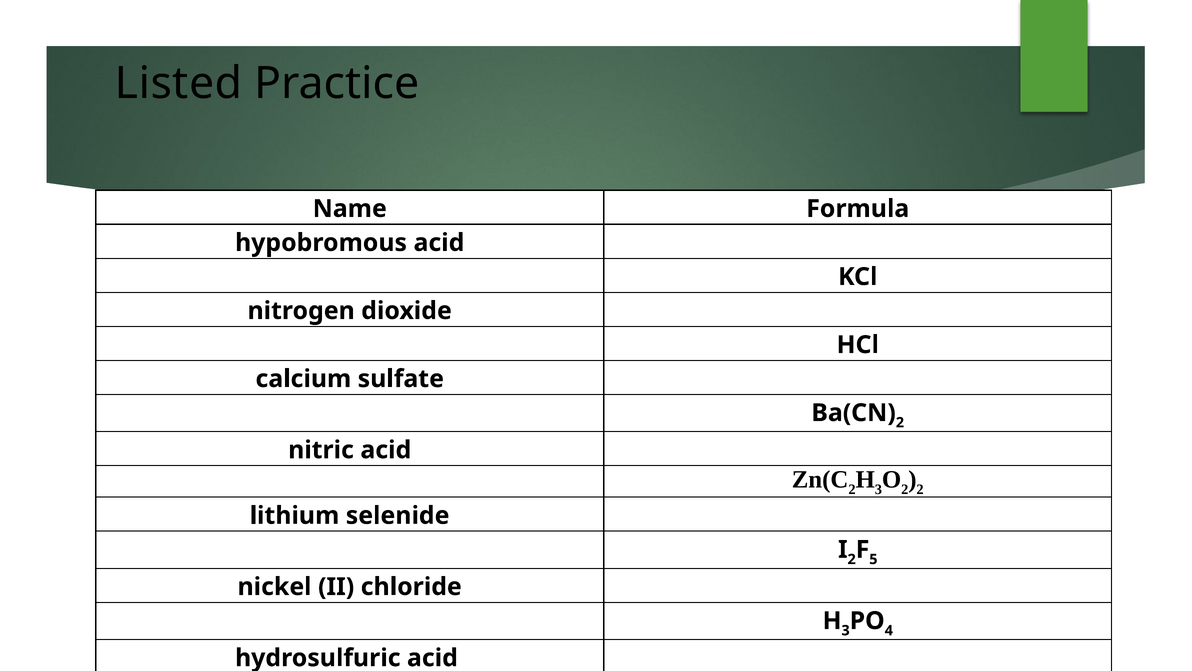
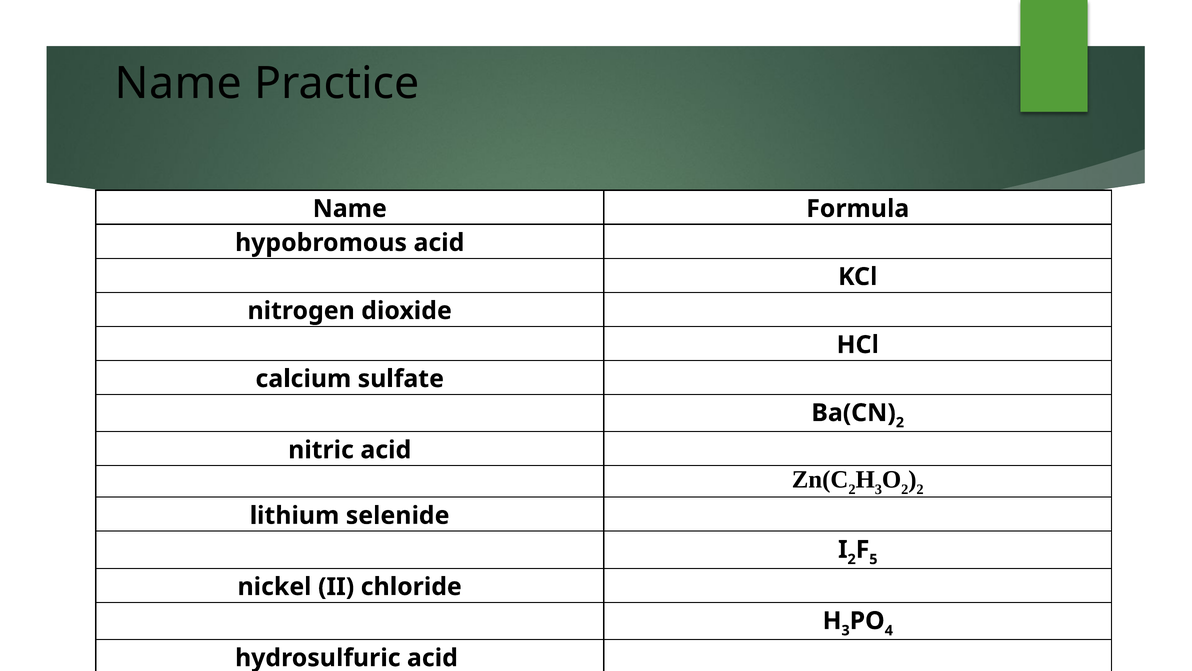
Listed: Listed -> Name (179, 83)
